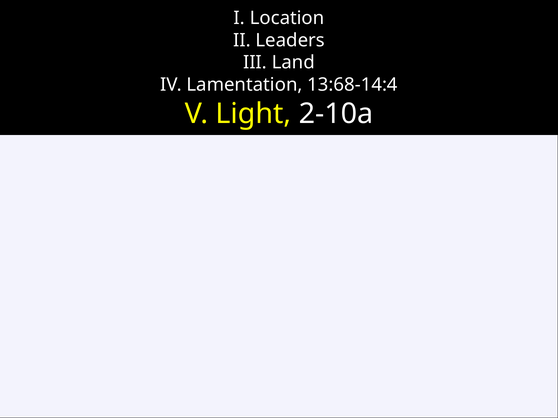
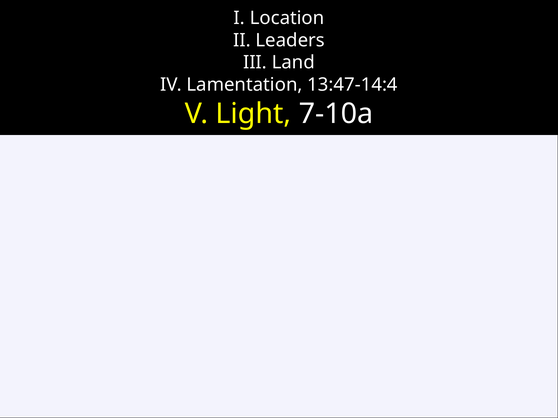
13:68-14:4: 13:68-14:4 -> 13:47-14:4 (352, 85)
2-10a: 2-10a -> 7-10a (336, 114)
